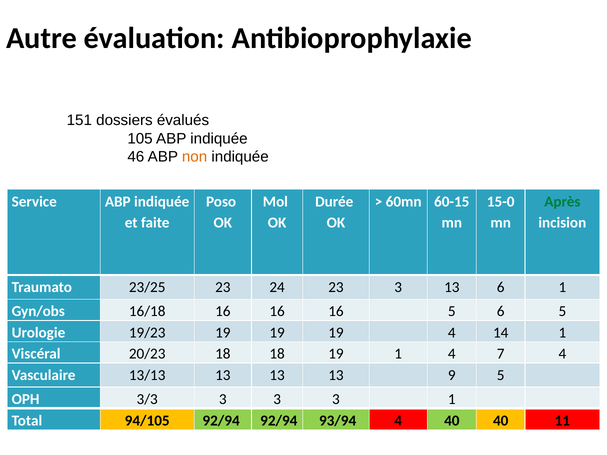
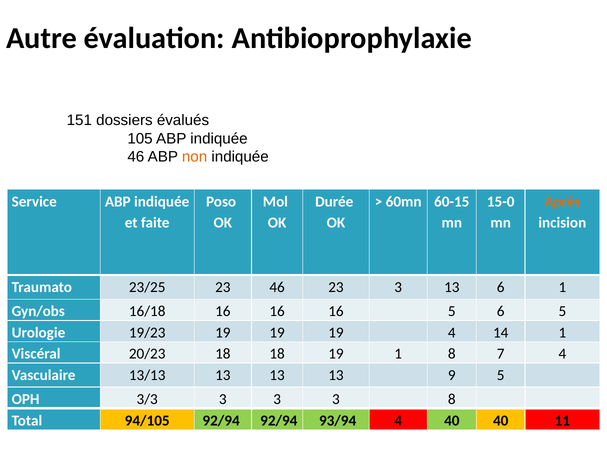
Après colour: green -> orange (562, 202)
23 24: 24 -> 46 (277, 287)
1 4: 4 -> 8 (452, 354)
3 1: 1 -> 8 (452, 399)
